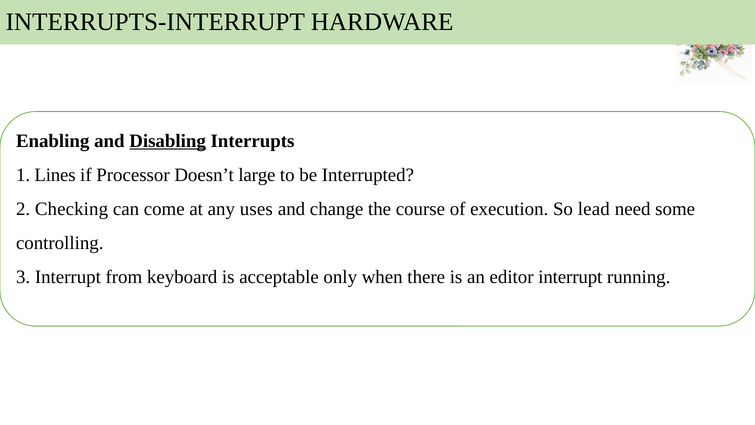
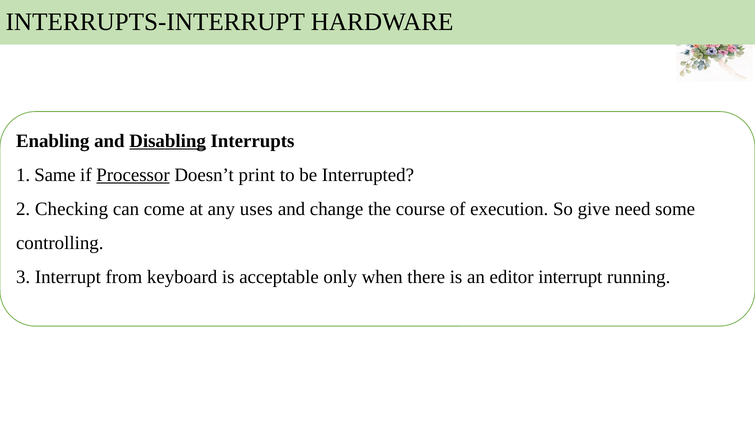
Lines: Lines -> Same (55, 175)
Processor underline: none -> present (133, 175)
large: large -> print (257, 175)
lead: lead -> give (594, 209)
